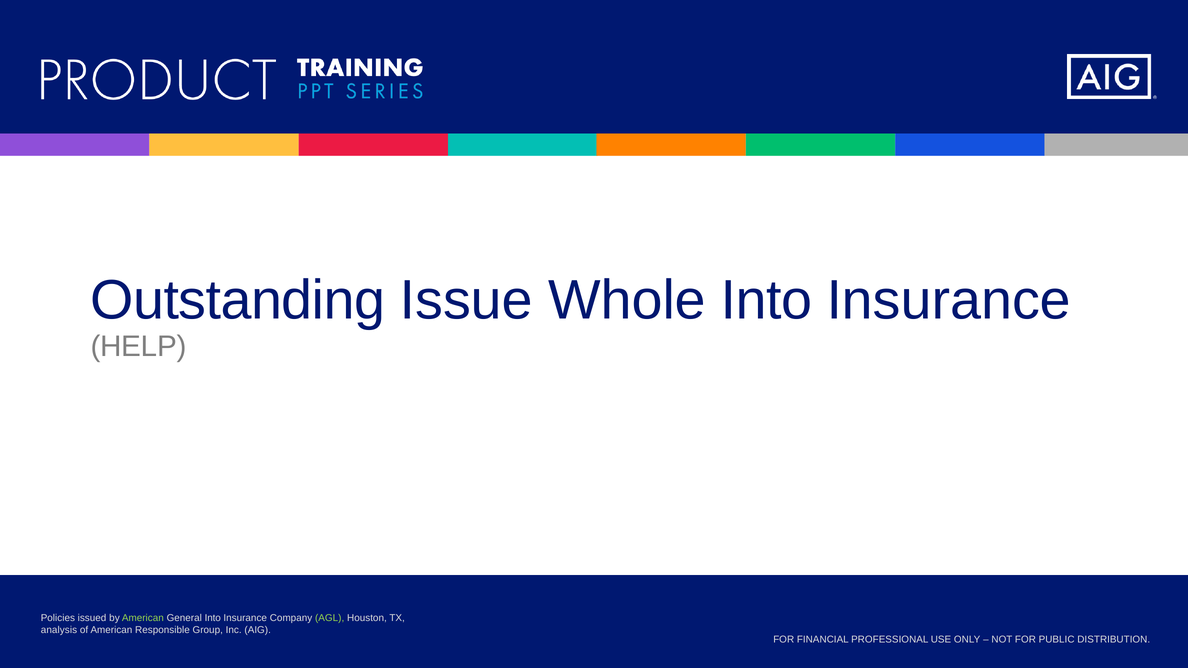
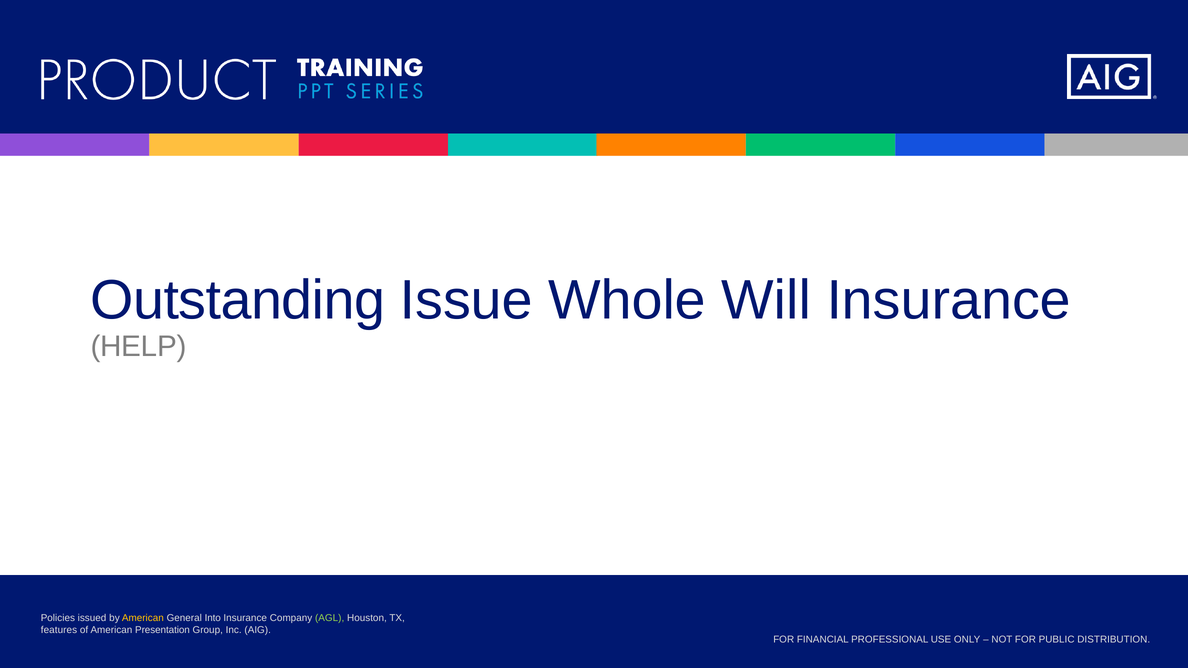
Whole Into: Into -> Will (766, 300)
American colour: light green -> yellow (143, 618)
analysis: analysis -> features (59, 630)
Responsible: Responsible -> Presentation (162, 630)
